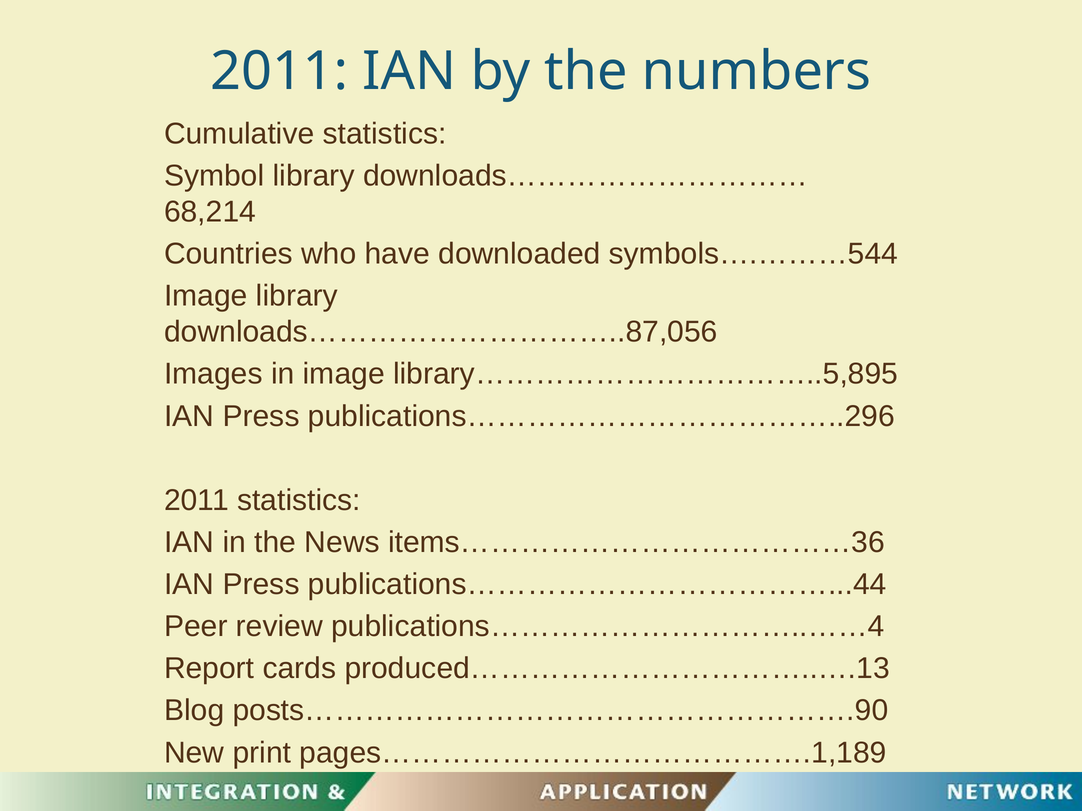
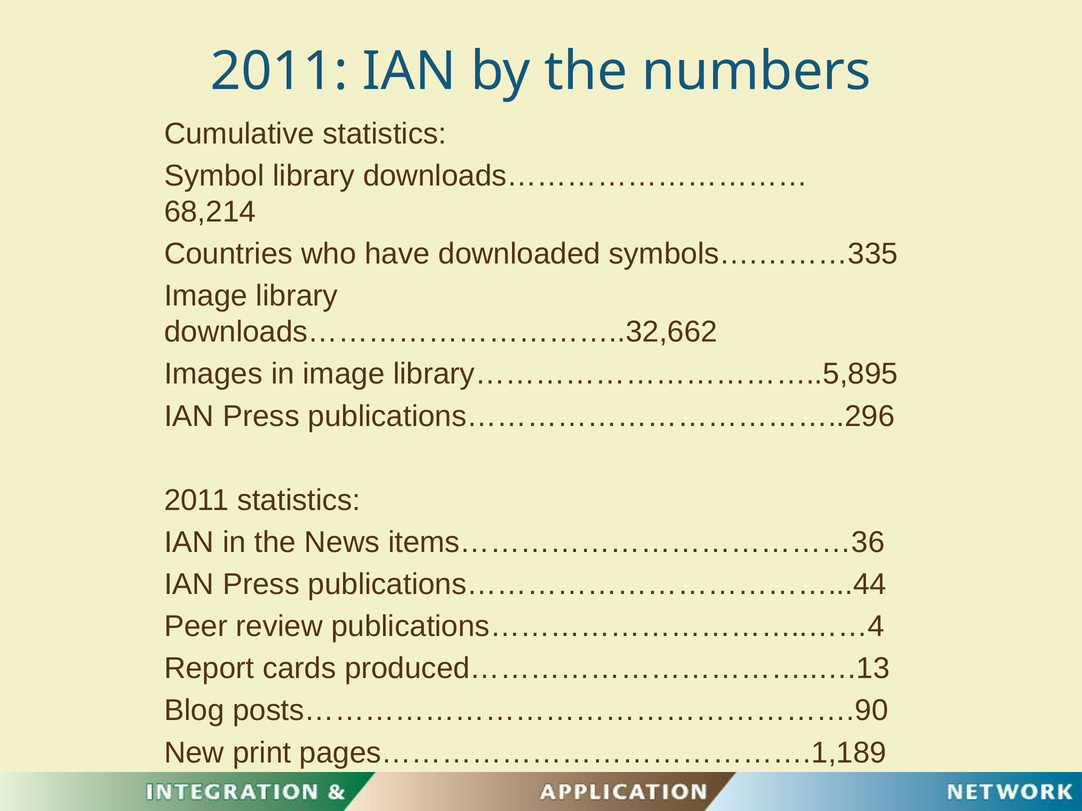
symbols….………544: symbols….………544 -> symbols….………335 (754, 254)
downloads…………………………..87,056: downloads…………………………..87,056 -> downloads…………………………..32,662 (441, 332)
